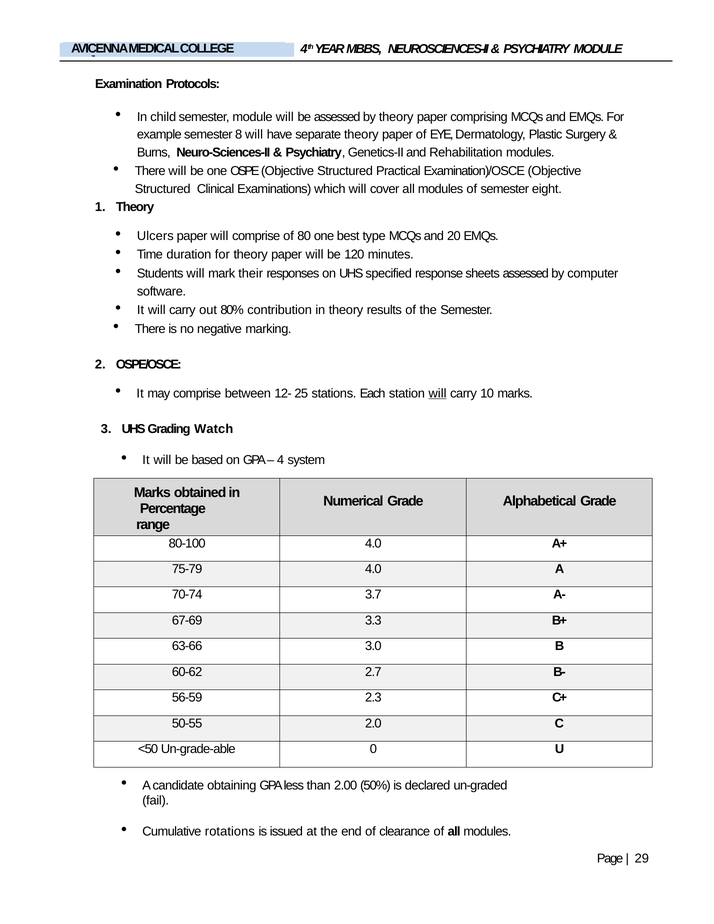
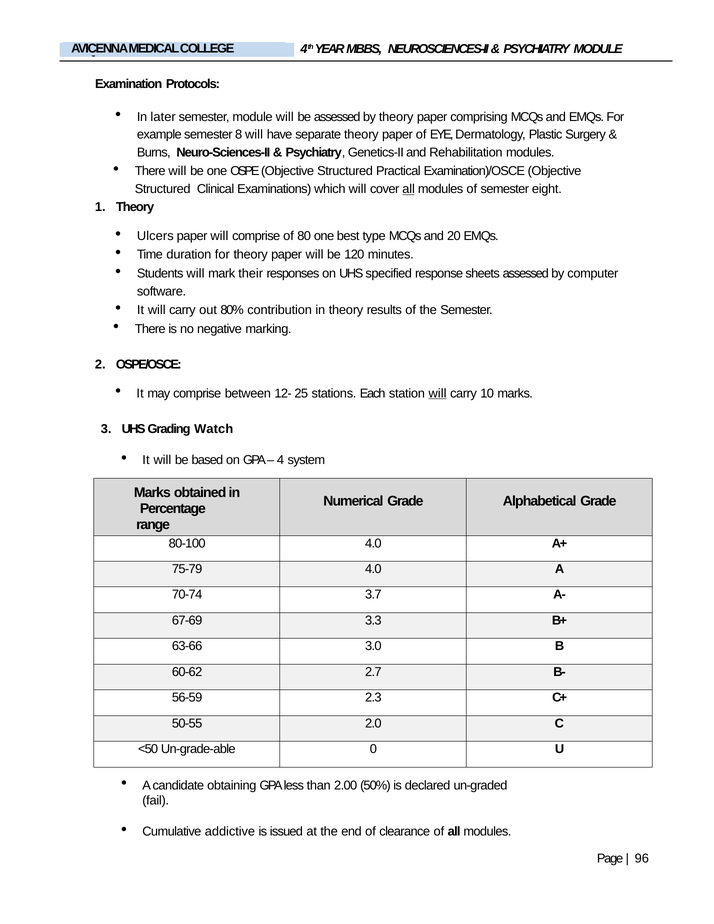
child: child -> later (163, 117)
all underline: none -> present (409, 189)
rotations: rotations -> addictive (230, 832)
29: 29 -> 96 (642, 859)
